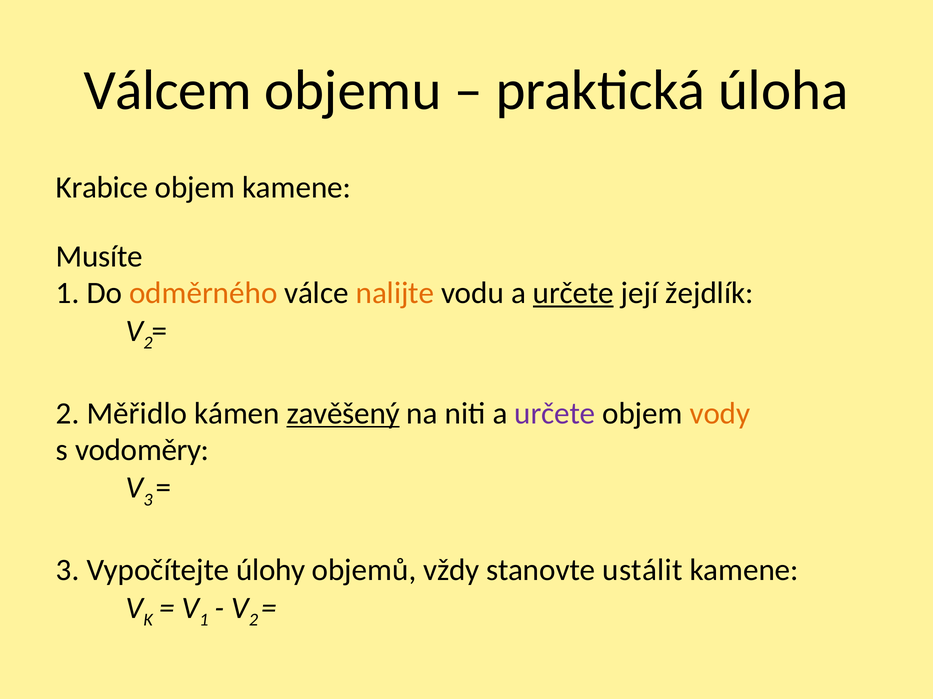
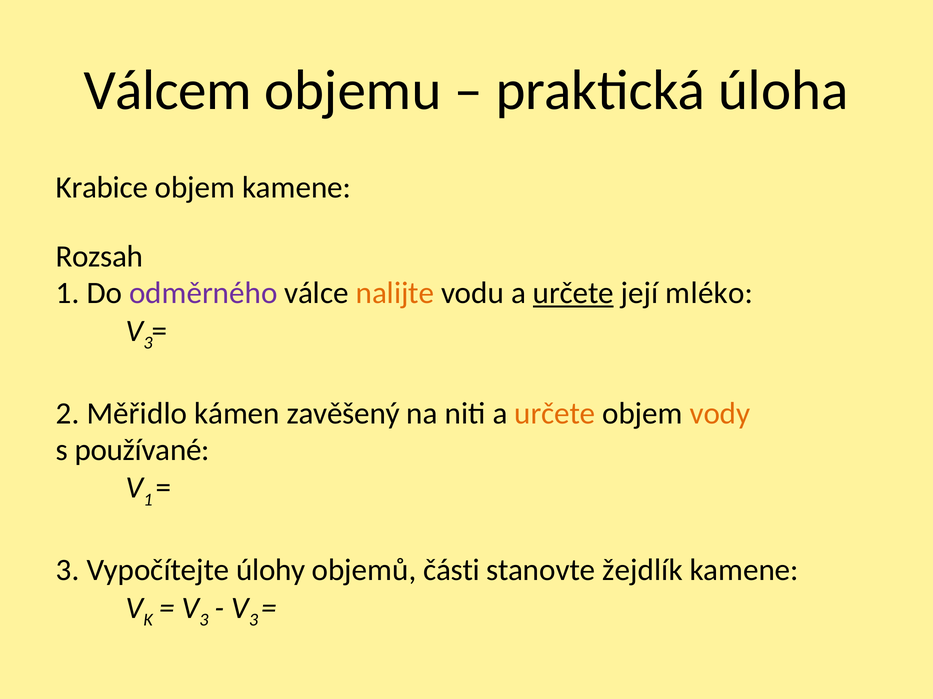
Musíte: Musíte -> Rozsah (99, 257)
odměrného colour: orange -> purple (203, 293)
žejdlík: žejdlík -> mléko (709, 293)
2: 2 -> 3 (148, 343)
zavěšený underline: present -> none (343, 414)
určete colour: purple -> orange (555, 414)
vodoměry: vodoměry -> používané (142, 450)
3: 3 -> 1 (148, 500)
vždy: vždy -> části (451, 571)
ustálit: ustálit -> žejdlík (643, 571)
1: 1 -> 3 (204, 621)
2: 2 -> 3 (254, 621)
